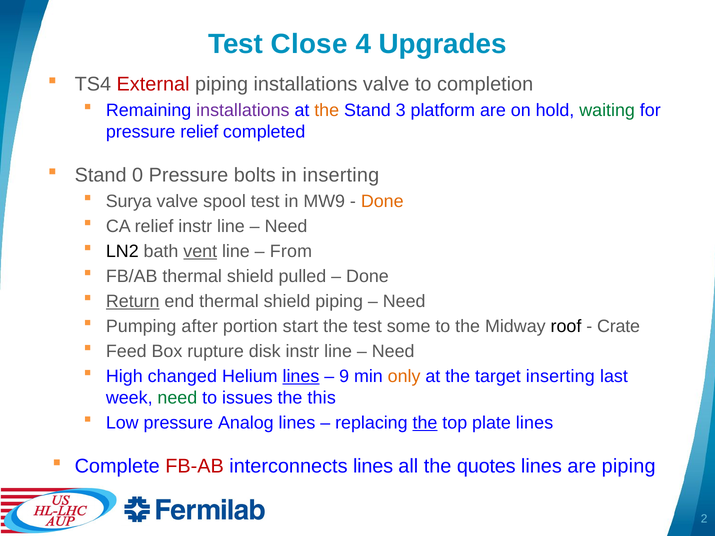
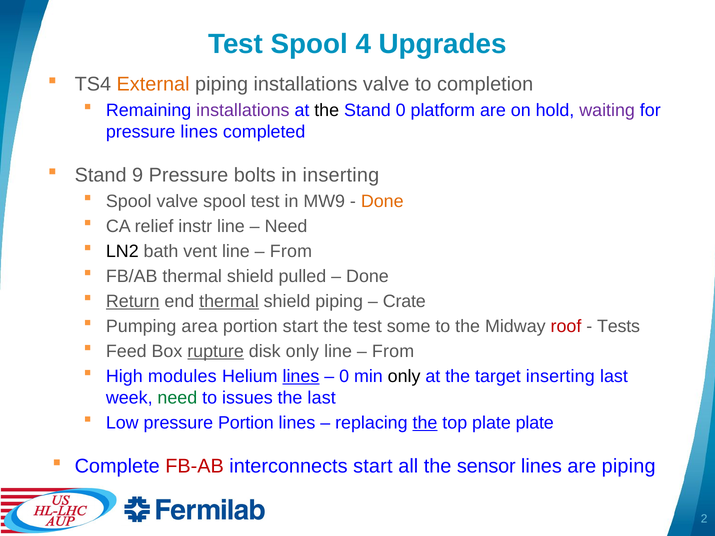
Test Close: Close -> Spool (309, 44)
External colour: red -> orange (153, 84)
the colour: orange -> black (327, 110)
Stand 3: 3 -> 0 (401, 110)
waiting colour: green -> purple (607, 110)
pressure relief: relief -> lines (199, 132)
0: 0 -> 9 (138, 175)
Surya: Surya -> Spool (129, 201)
vent underline: present -> none (200, 252)
thermal underline: none -> present (229, 302)
Need: Need -> Crate (404, 302)
after: after -> area (200, 327)
roof colour: black -> red (566, 327)
Crate: Crate -> Tests (619, 327)
rupture underline: none -> present (216, 352)
disk instr: instr -> only (302, 352)
Need: Need -> From (393, 352)
changed: changed -> modules (182, 377)
9: 9 -> 0 (344, 377)
only colour: orange -> black (404, 377)
the this: this -> last (322, 398)
pressure Analog: Analog -> Portion (246, 423)
plate lines: lines -> plate (535, 423)
interconnects lines: lines -> start (373, 467)
quotes: quotes -> sensor (486, 467)
